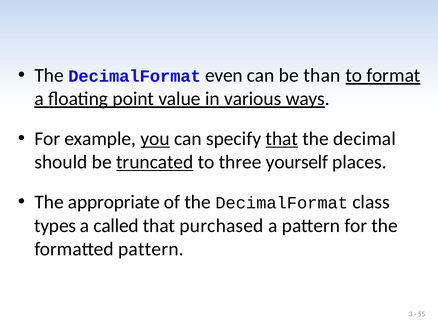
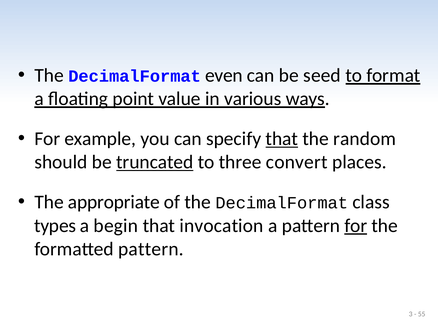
than: than -> seed (322, 75)
you underline: present -> none (155, 139)
decimal: decimal -> random (365, 139)
yourself: yourself -> convert (297, 162)
called: called -> begin (116, 225)
purchased: purchased -> invocation (222, 225)
for underline: none -> present (356, 225)
